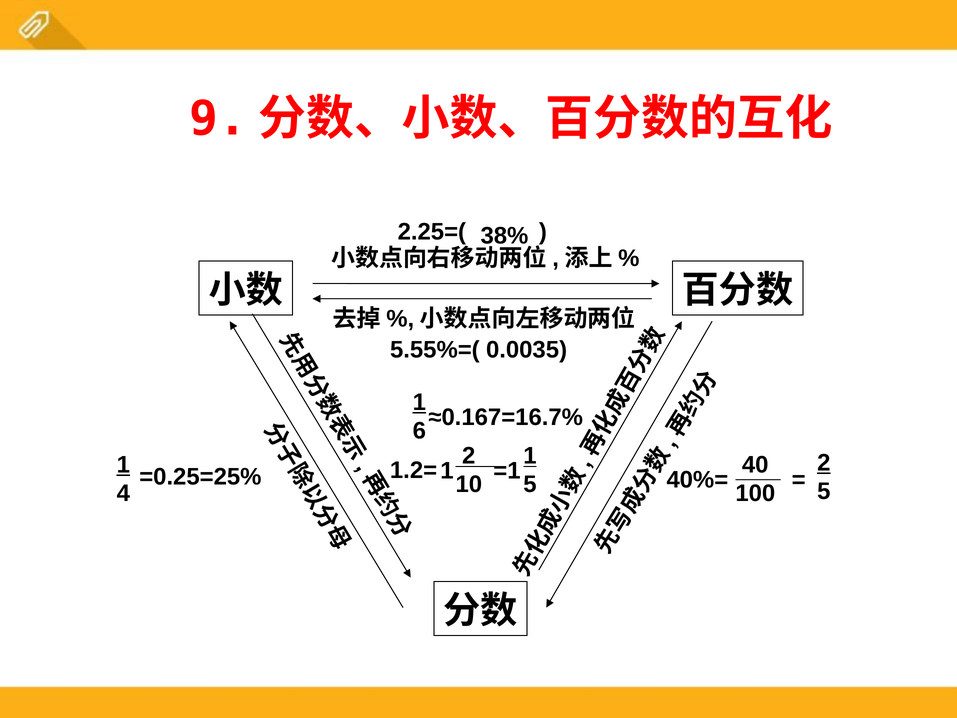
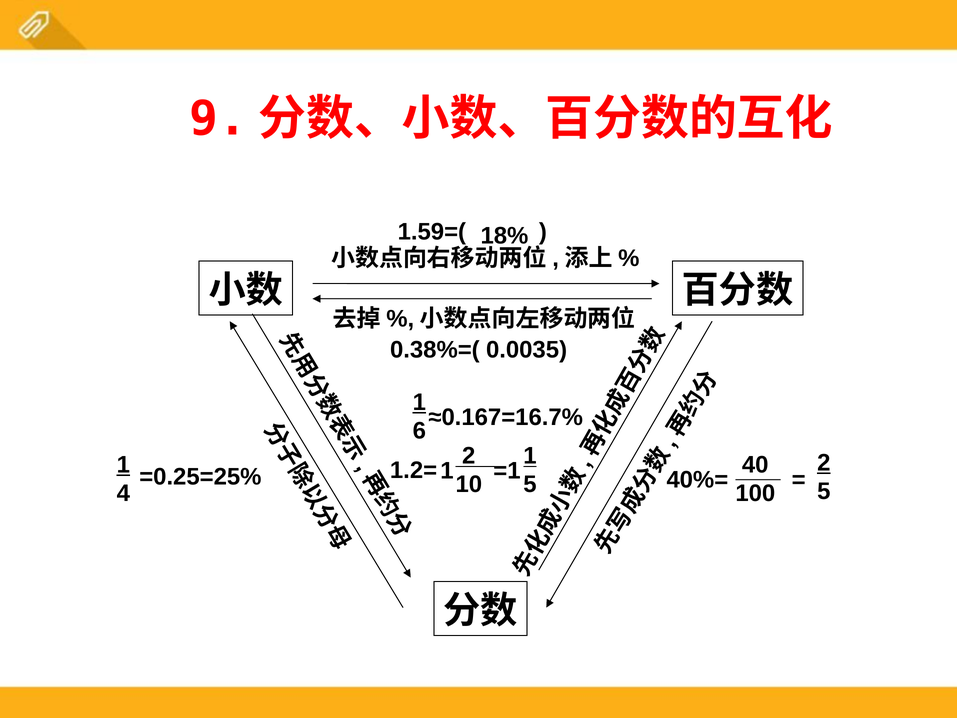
2.25=(: 2.25=( -> 1.59=( (432, 232)
38%: 38% -> 18% (504, 236)
5.55%=(: 5.55%=( -> 0.38%=( (435, 350)
